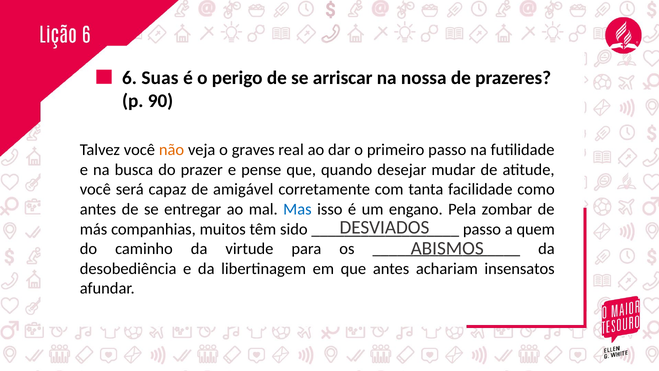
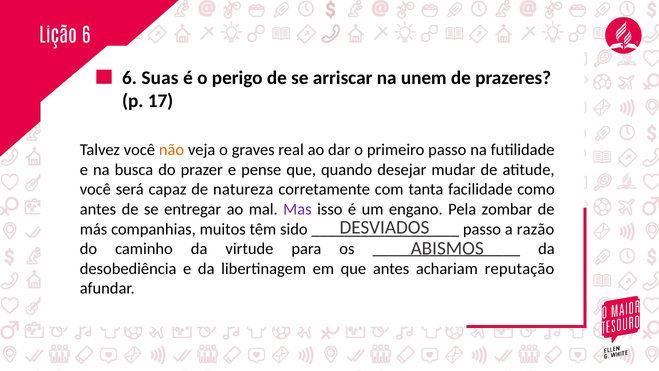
nossa: nossa -> unem (424, 78)
90: 90 -> 17 (161, 101)
amigável: amigável -> natureza (243, 189)
Mas colour: blue -> purple (297, 209)
quem: quem -> razão (536, 229)
insensatos: insensatos -> reputação (519, 268)
